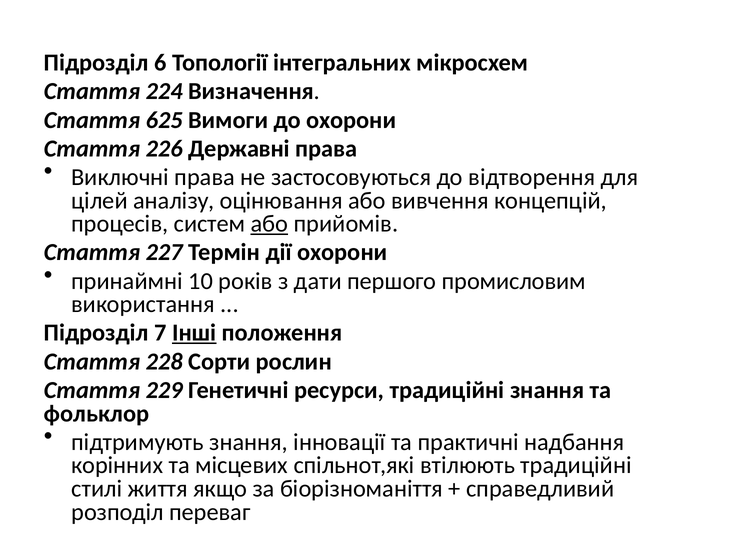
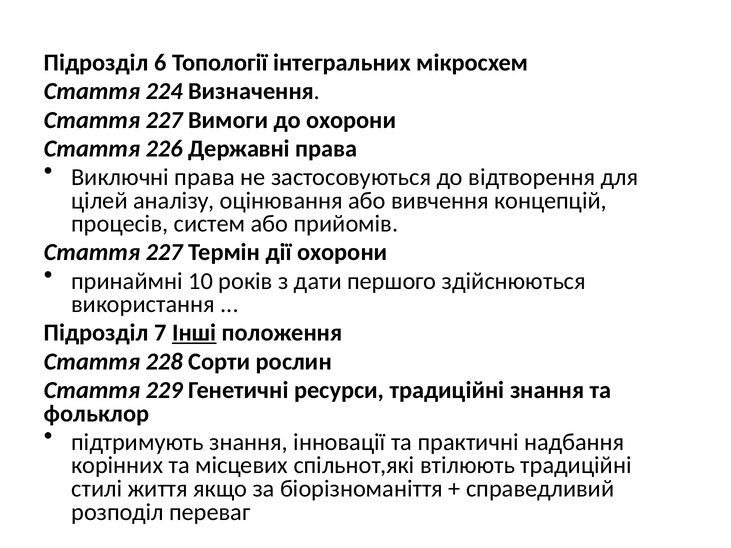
625: 625 -> 227 (164, 120)
або underline: present -> none (269, 224)
промисловим: промисловим -> здійснюються (514, 281)
